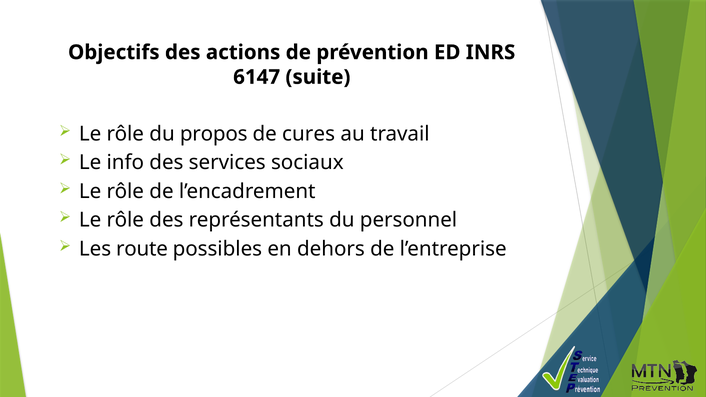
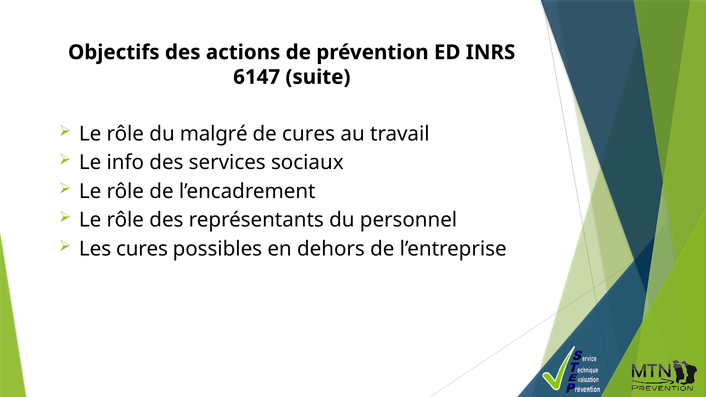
propos: propos -> malgré (214, 134)
Les route: route -> cures (142, 249)
